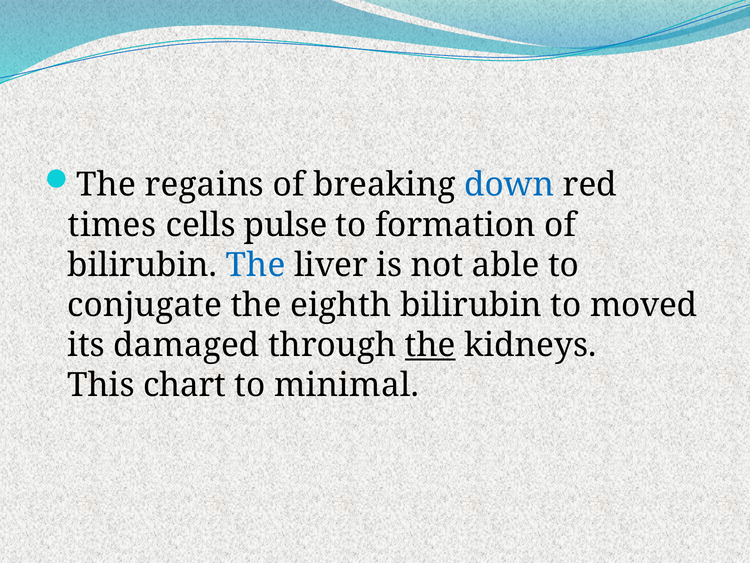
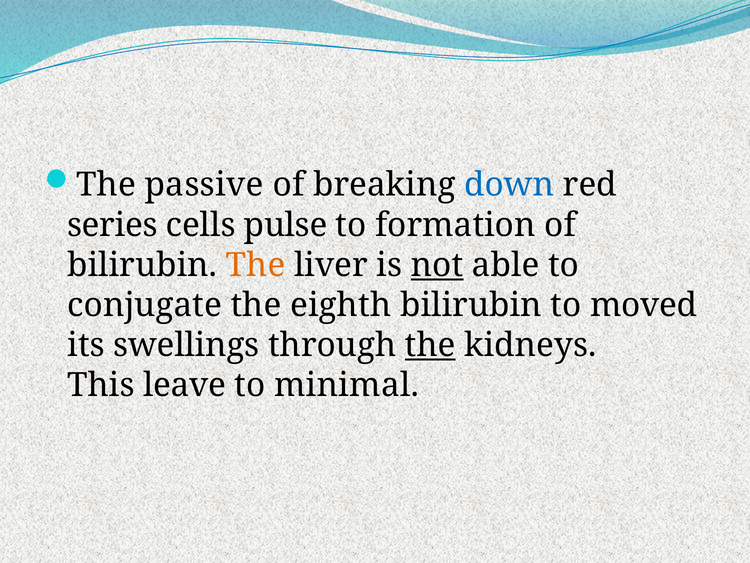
regains: regains -> passive (204, 185)
times: times -> series (112, 225)
The colour: blue -> orange (256, 265)
not underline: none -> present (437, 265)
damaged: damaged -> swellings (186, 345)
chart: chart -> leave (185, 385)
